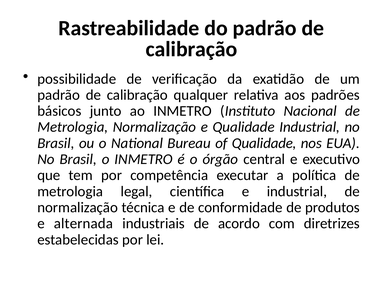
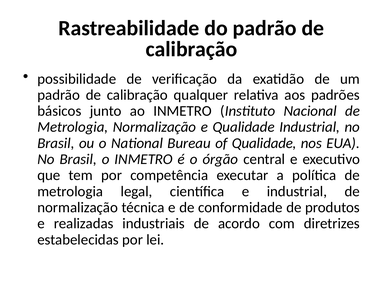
alternada: alternada -> realizadas (84, 224)
